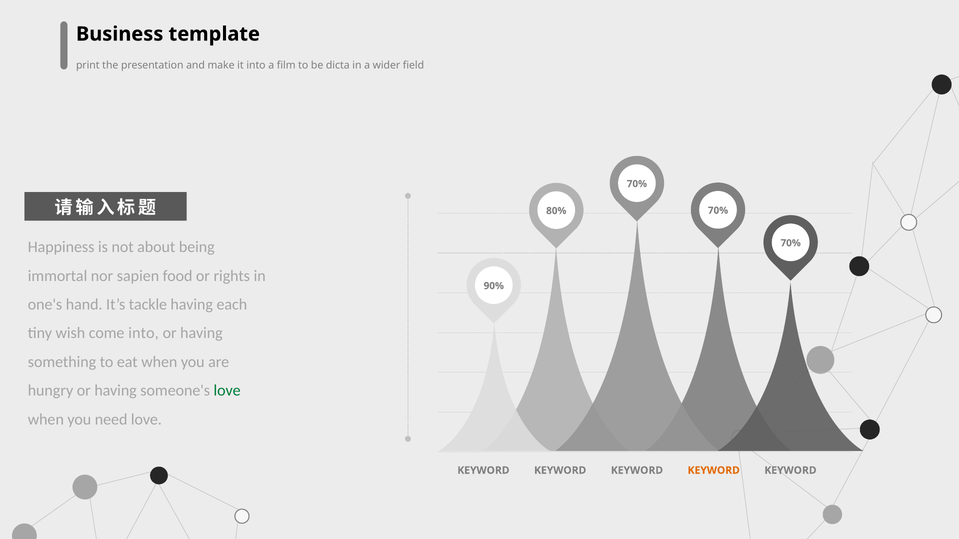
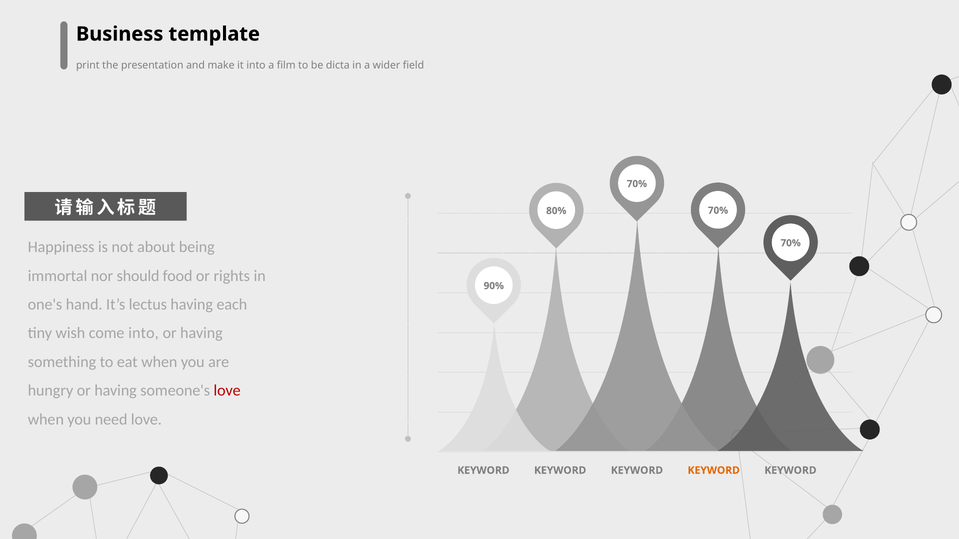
sapien: sapien -> should (138, 276)
tackle: tackle -> lectus (148, 305)
love colour: green -> red (227, 391)
